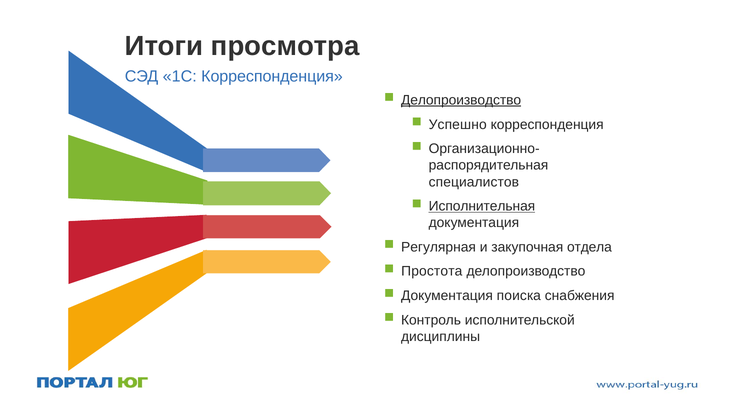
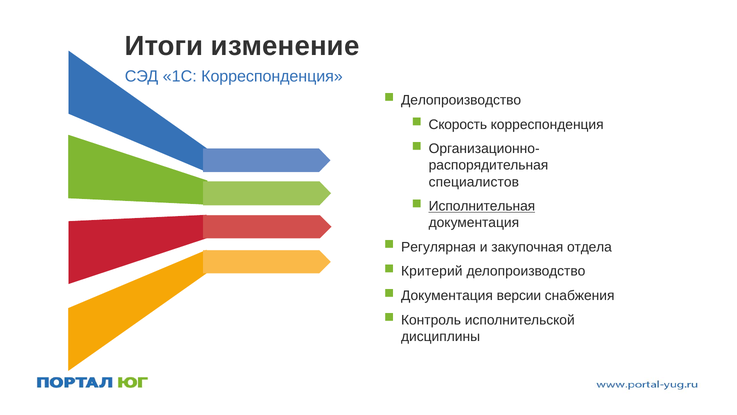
просмотра: просмотра -> изменение (285, 46)
Делопроизводство underline: present -> none (461, 100)
Успешно: Успешно -> Скорость (458, 124)
Простота: Простота -> Критерий (432, 271)
поиска: поиска -> версии (519, 295)
